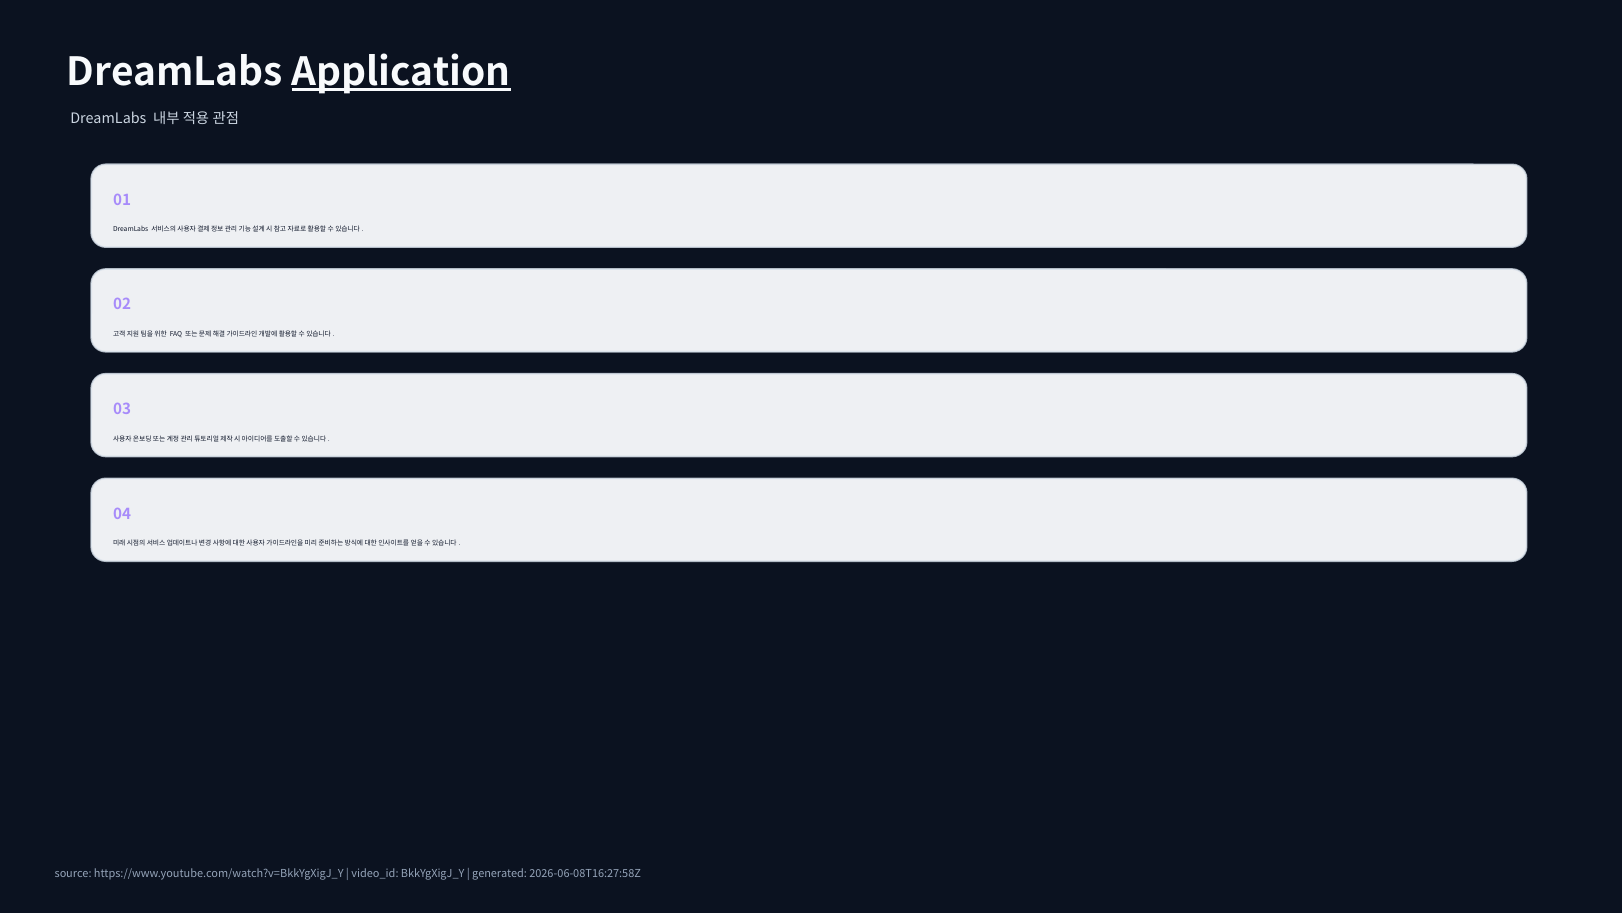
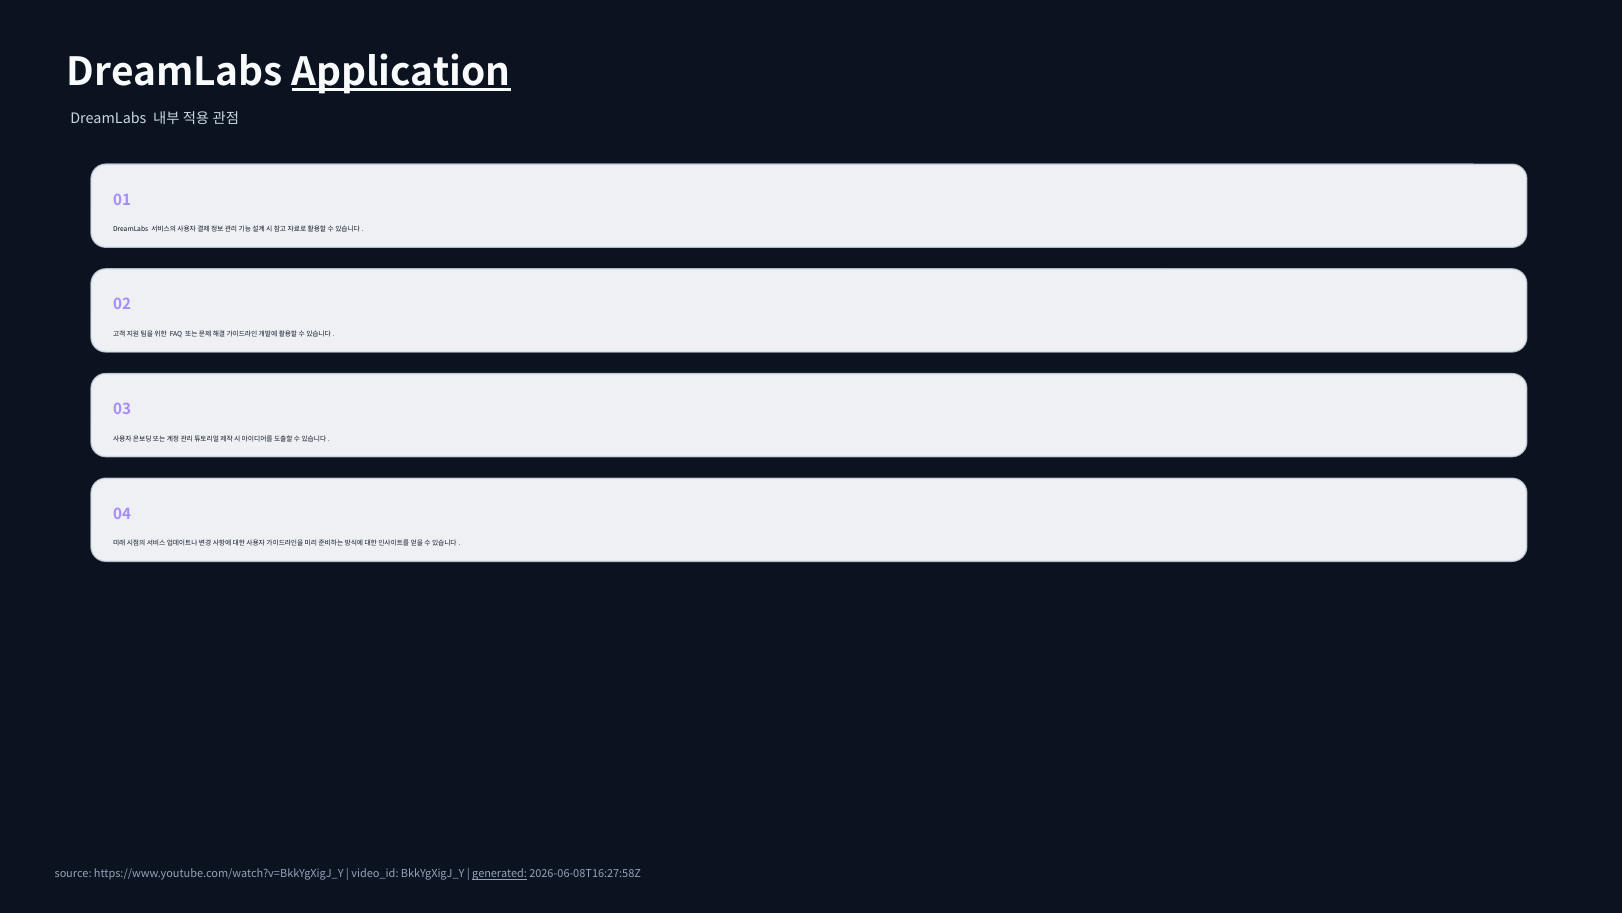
generated underline: none -> present (500, 874)
